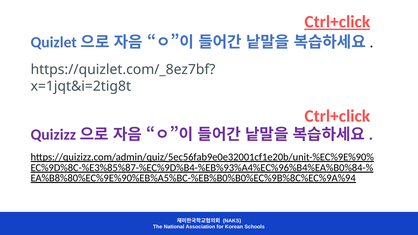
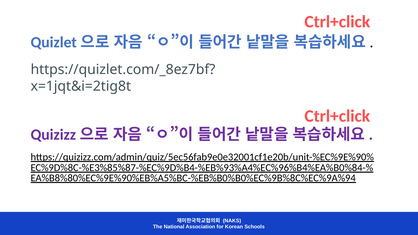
Ctrl+click underline: present -> none (337, 22)
